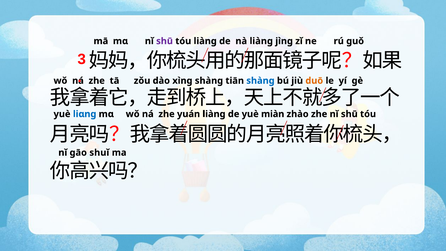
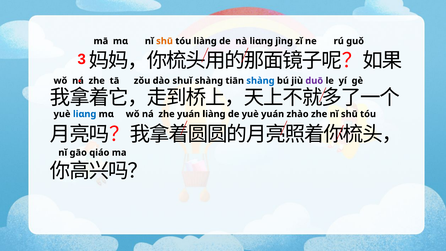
shū colour: purple -> orange (165, 41)
nà liànɡ: liànɡ -> liɑnɡ (261, 41)
xìnɡ: xìnɡ -> shuǐ (182, 81)
duō colour: orange -> purple (314, 81)
yuè miàn: miàn -> yuán (273, 114)
shuǐ: shuǐ -> qiáo (99, 153)
